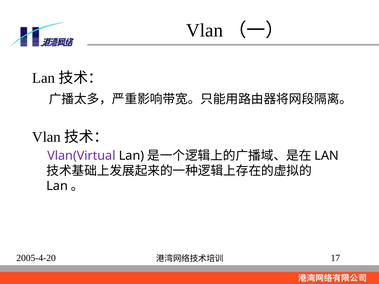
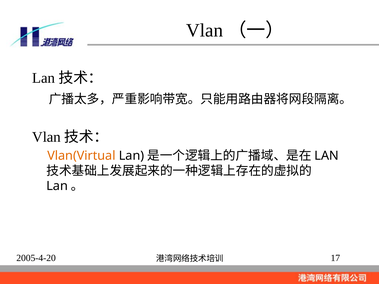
Vlan(Virtual colour: purple -> orange (81, 156)
